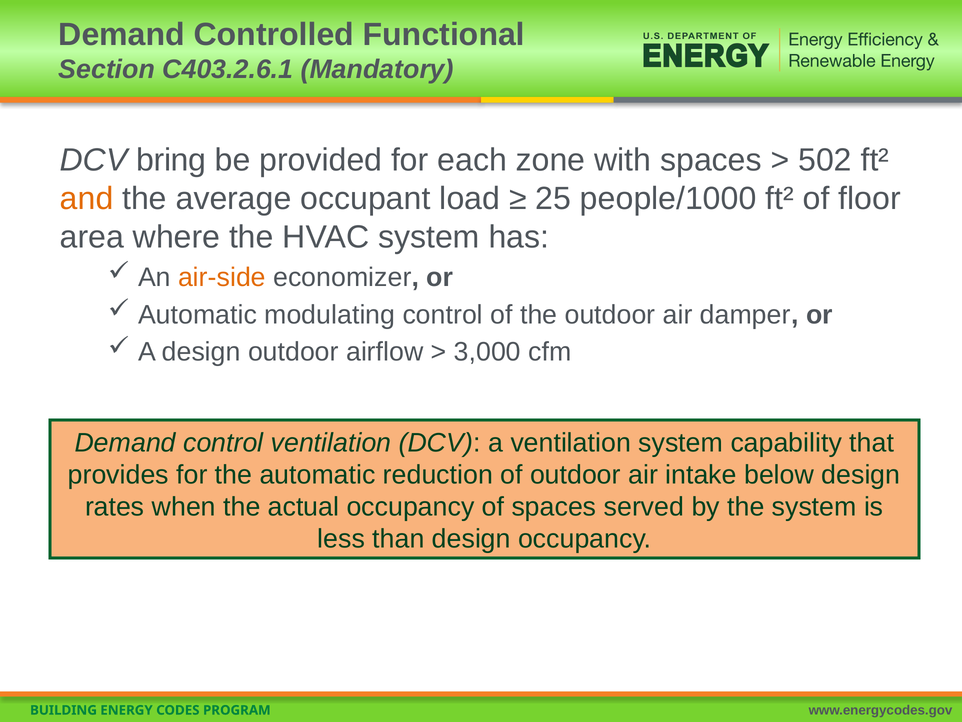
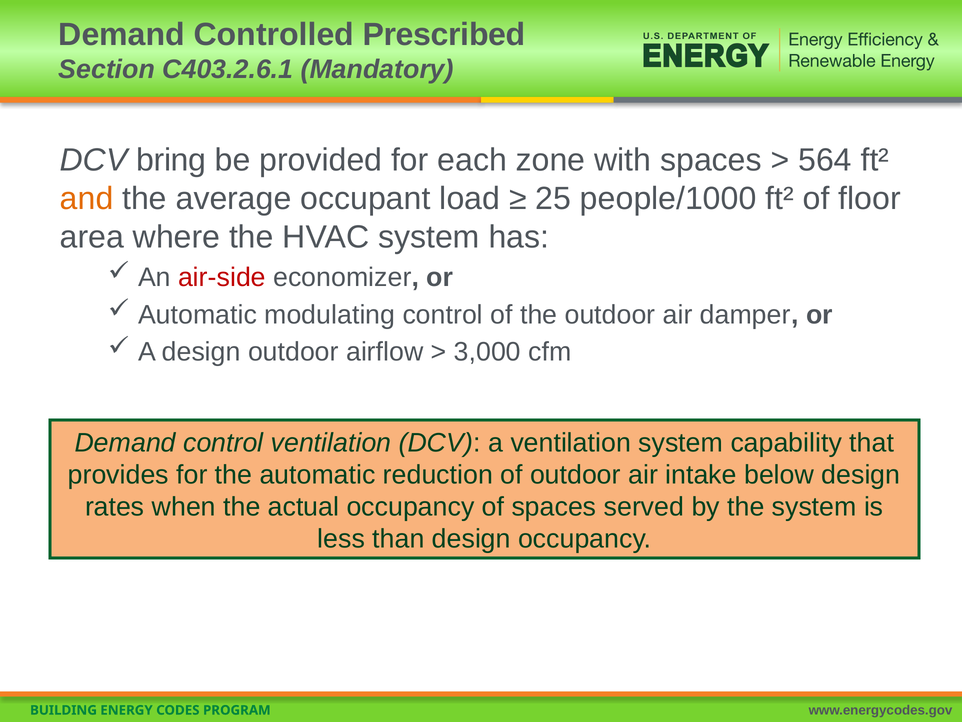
Functional: Functional -> Prescribed (444, 35)
502: 502 -> 564 (825, 160)
air-side colour: orange -> red (222, 277)
